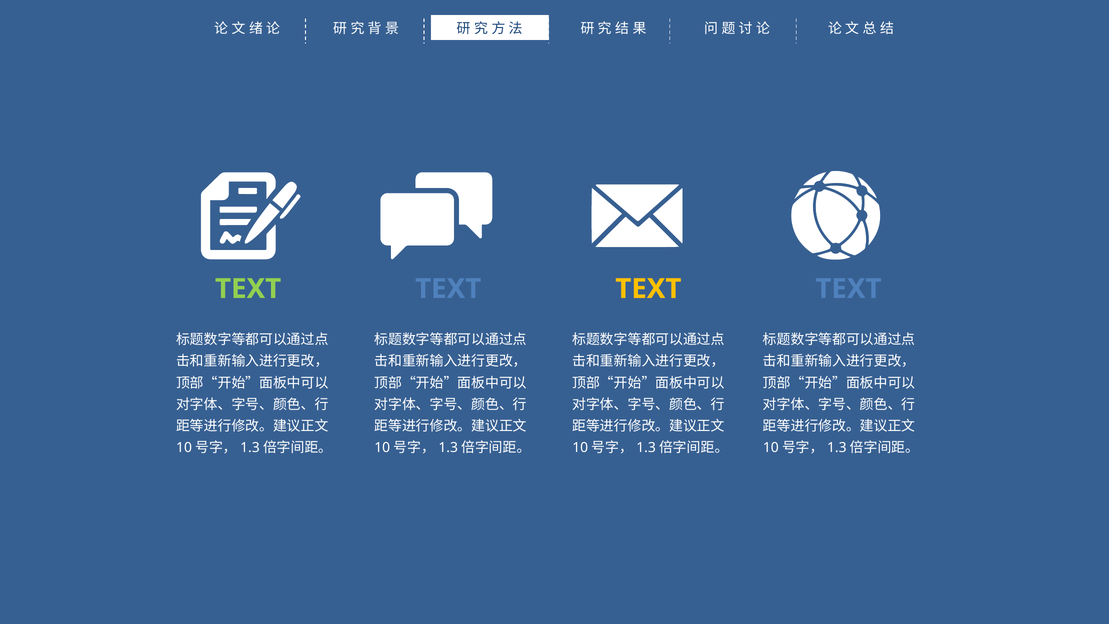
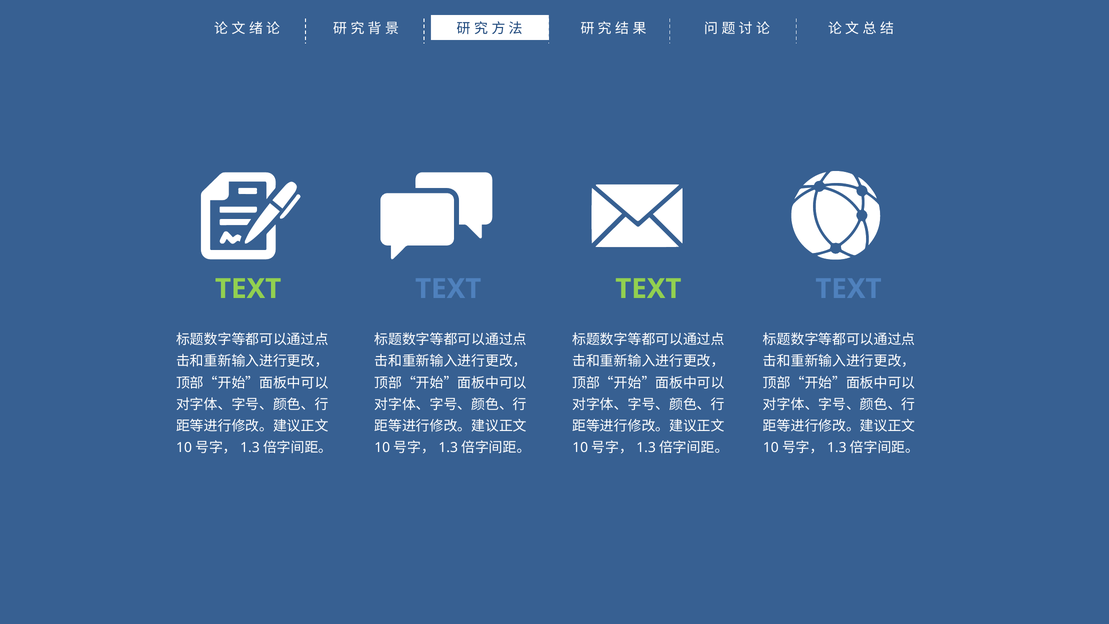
TEXT colour: yellow -> light green (648, 289)
